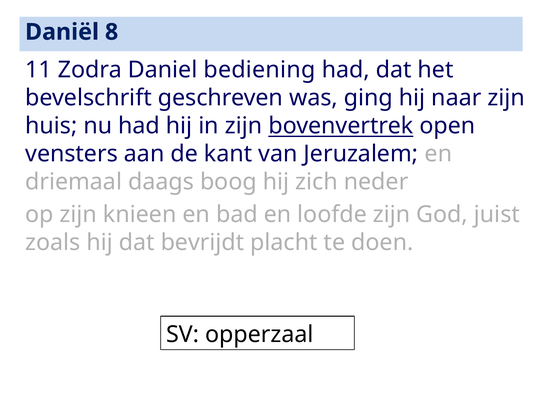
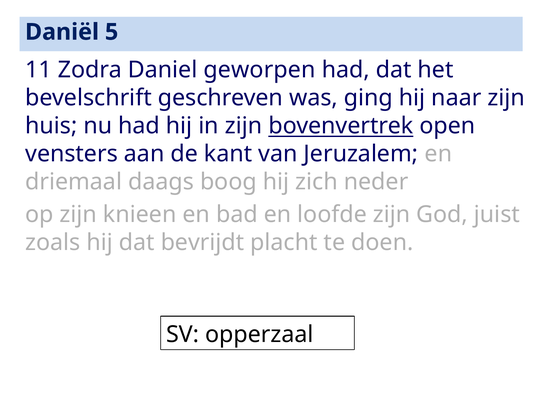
8: 8 -> 5 (112, 32)
bediening: bediening -> geworpen (259, 70)
